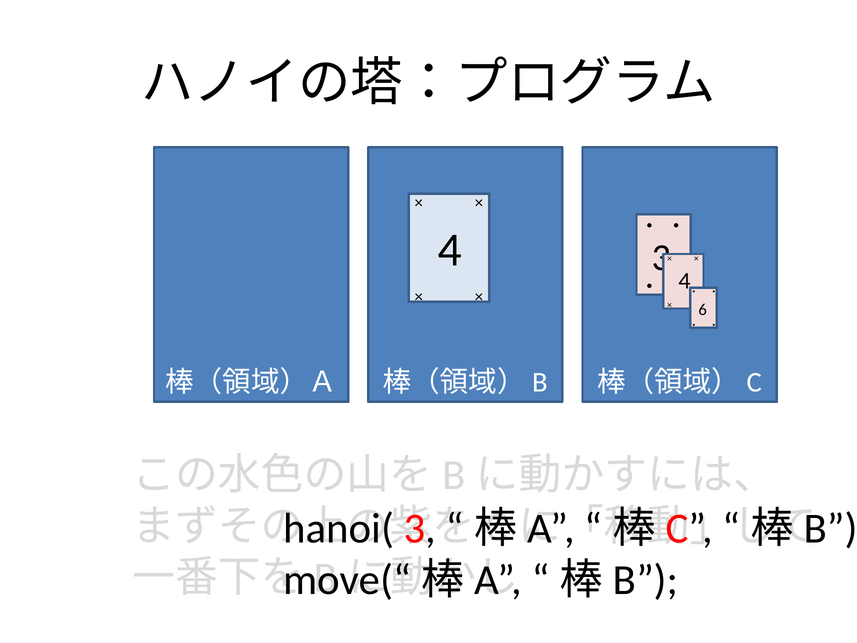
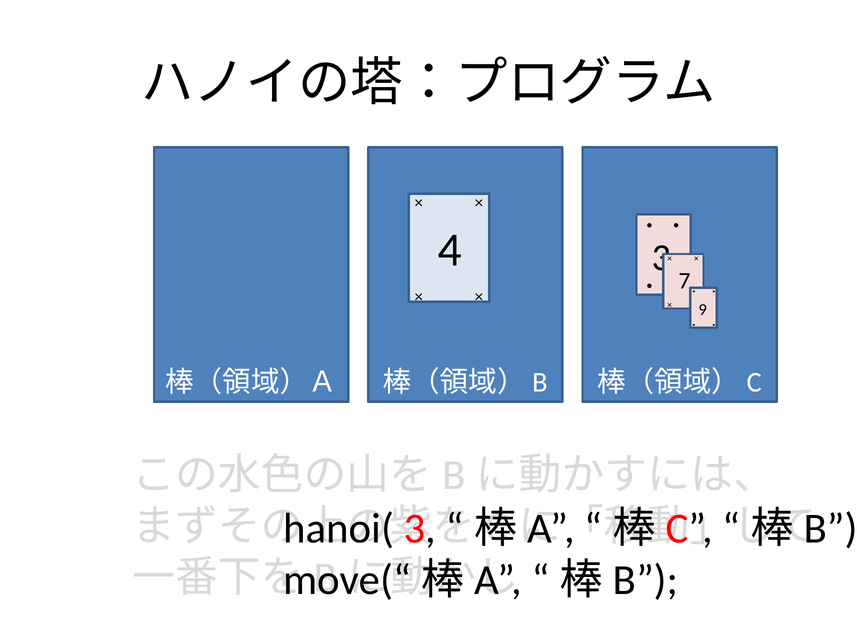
4: 4 -> 7 (684, 281)
6: 6 -> 9 (703, 310)
